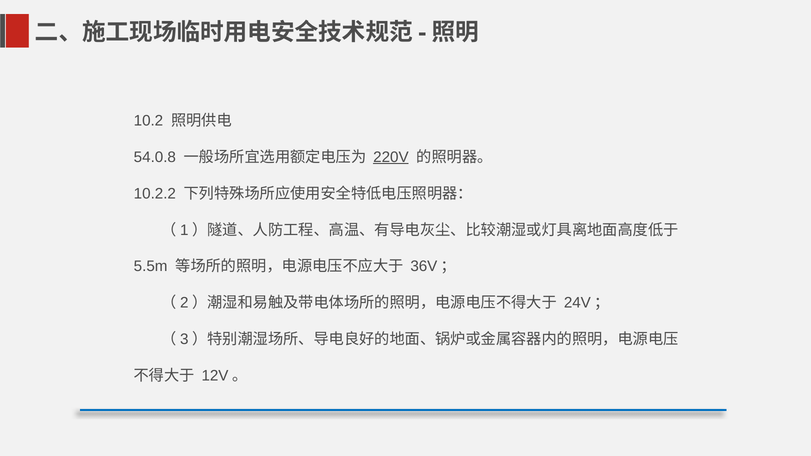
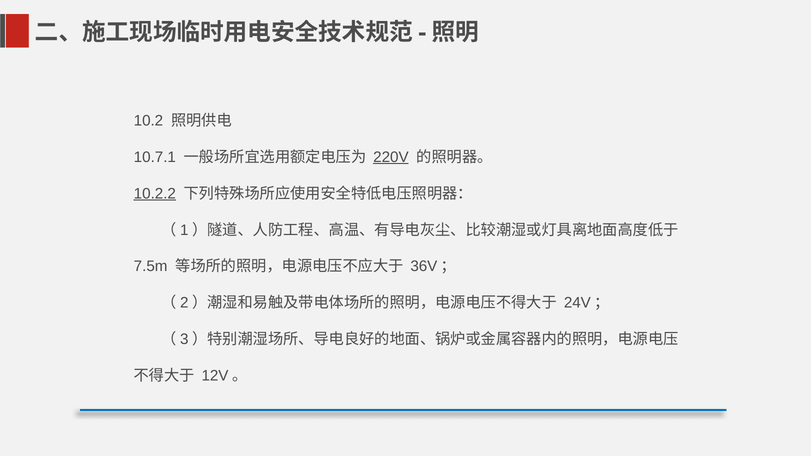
54.0.8: 54.0.8 -> 10.7.1 (155, 157)
10.2.2 underline: none -> present (155, 194)
5.5m: 5.5m -> 7.5m (151, 266)
